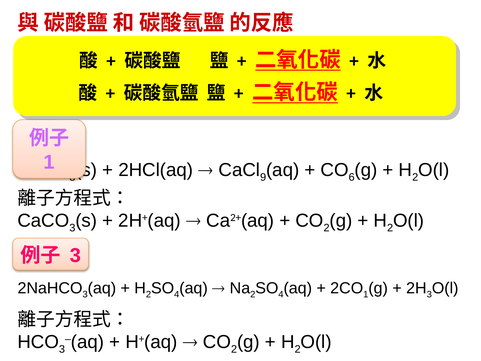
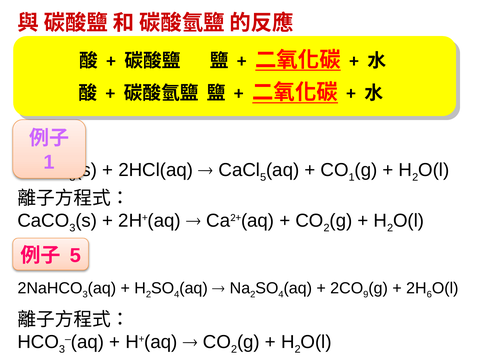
9: 9 -> 5 (263, 177)
6: 6 -> 1 (352, 177)
3: 3 -> 5 (75, 255)
1: 1 -> 9 (366, 294)
3: 3 -> 6 (429, 294)
